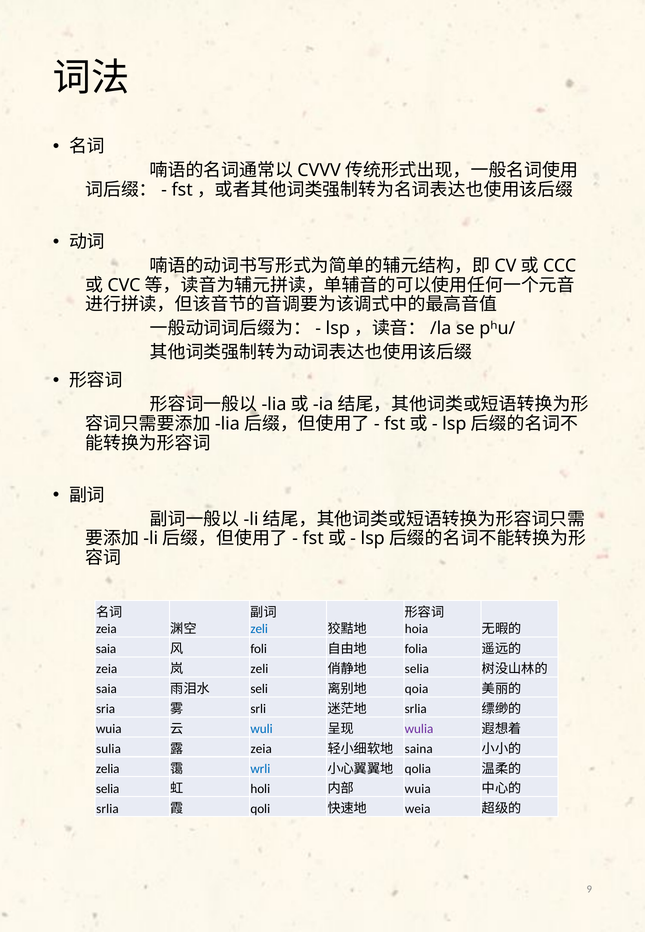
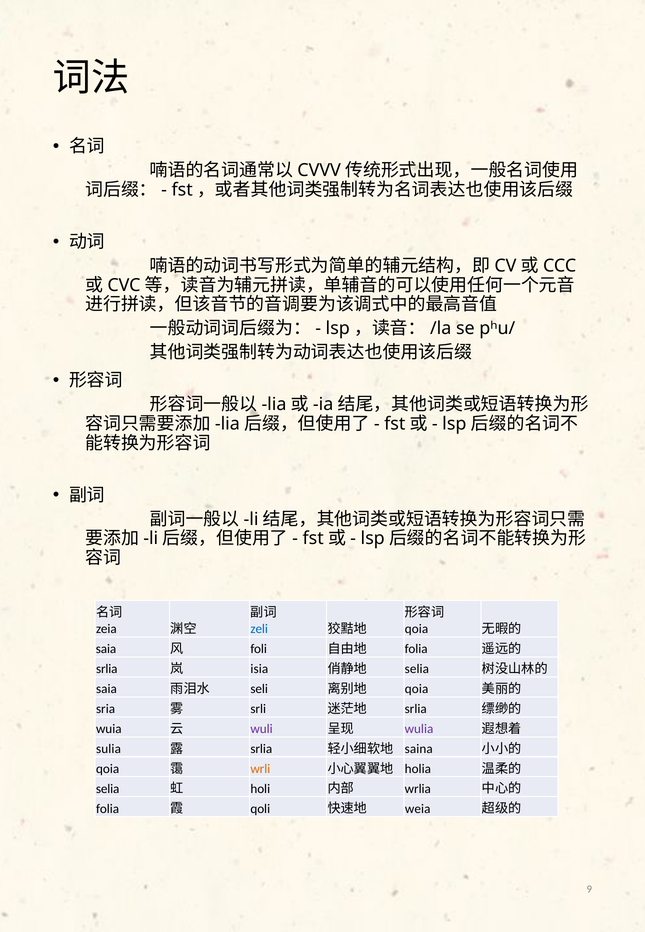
hoia: hoia -> qoia (417, 629)
zeia: zeia -> srlia (107, 669)
zeli: zeli -> isia (259, 669)
wuli colour: blue -> purple (262, 729)
zeia: zeia -> srlia (261, 749)
zelia: zelia -> qoia (108, 769)
wrli colour: blue -> orange (260, 769)
qolia: qolia -> holia (418, 769)
wuia: wuia -> wrlia (418, 789)
srlia: srlia -> folia (108, 809)
